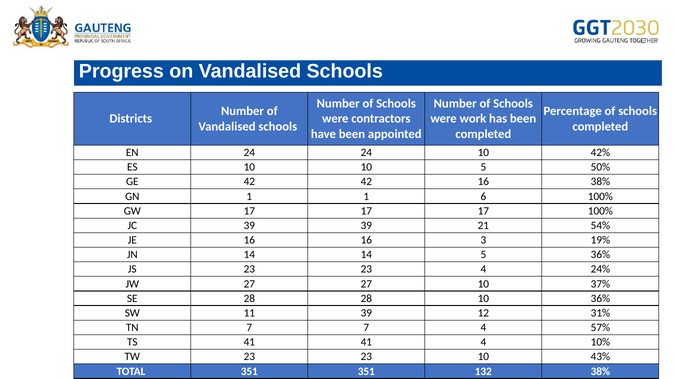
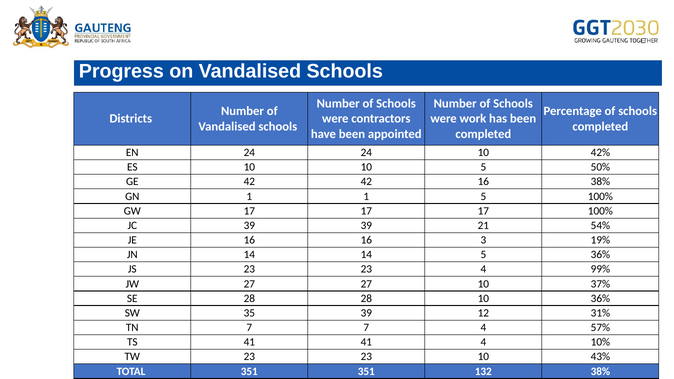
1 6: 6 -> 5 (483, 196)
24%: 24% -> 99% (600, 269)
11: 11 -> 35 (249, 313)
